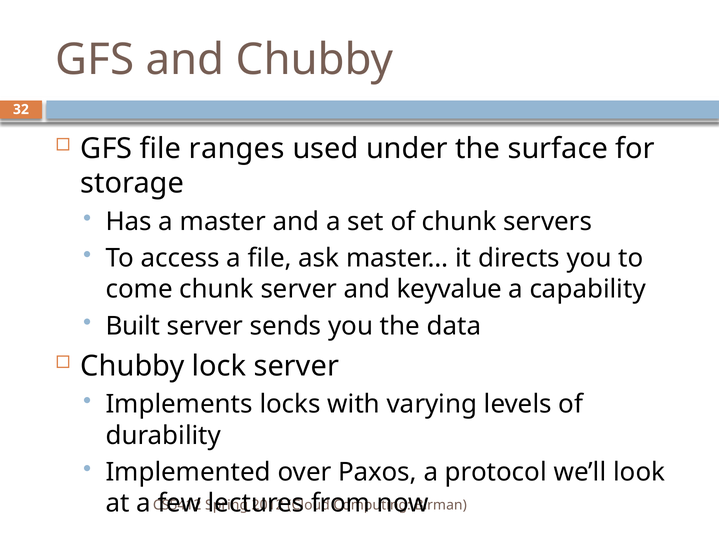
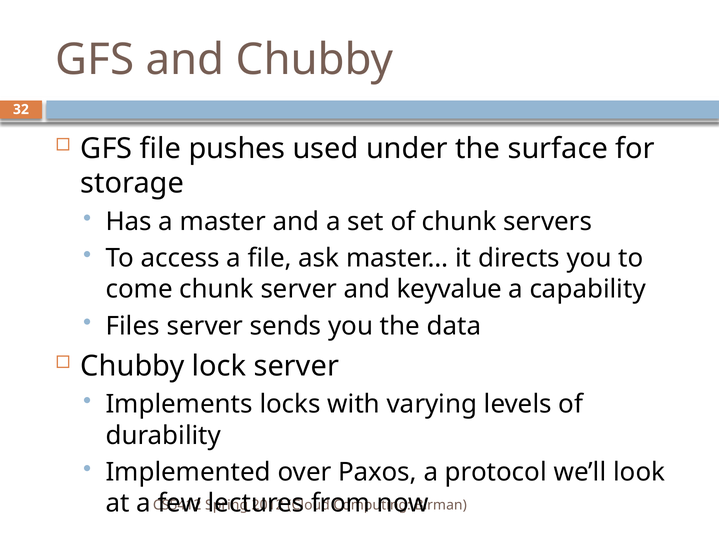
ranges: ranges -> pushes (237, 149)
Built: Built -> Files (133, 326)
